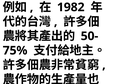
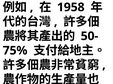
1982: 1982 -> 1958 (71, 7)
